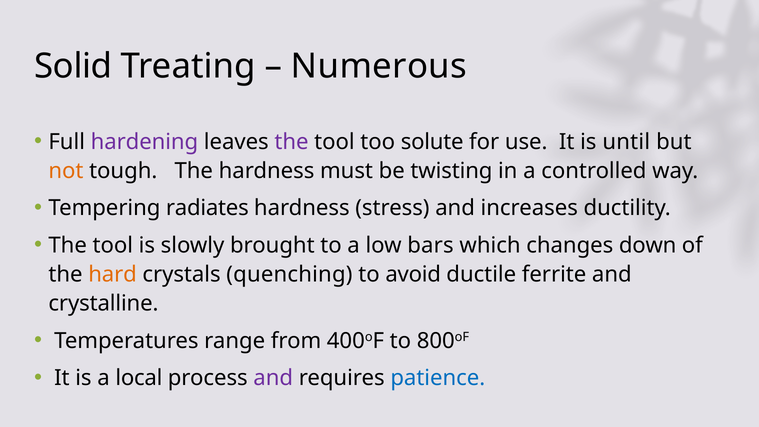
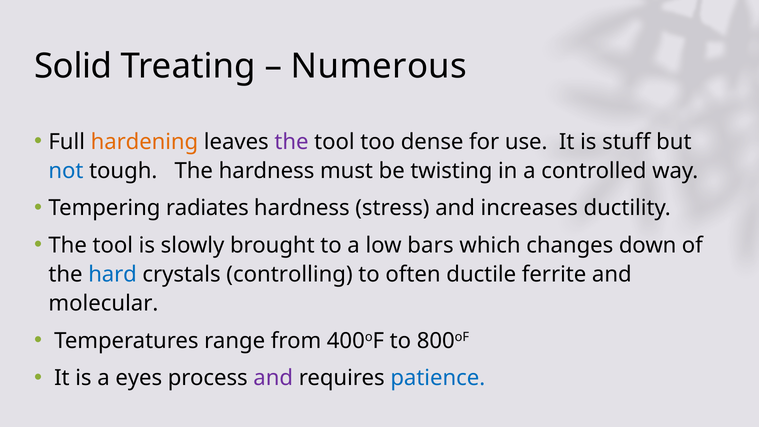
hardening colour: purple -> orange (144, 142)
solute: solute -> dense (432, 142)
until: until -> stuff (626, 142)
not colour: orange -> blue (66, 171)
hard colour: orange -> blue (113, 274)
quenching: quenching -> controlling (289, 274)
avoid: avoid -> often (413, 274)
crystalline: crystalline -> molecular (103, 304)
local: local -> eyes (139, 378)
